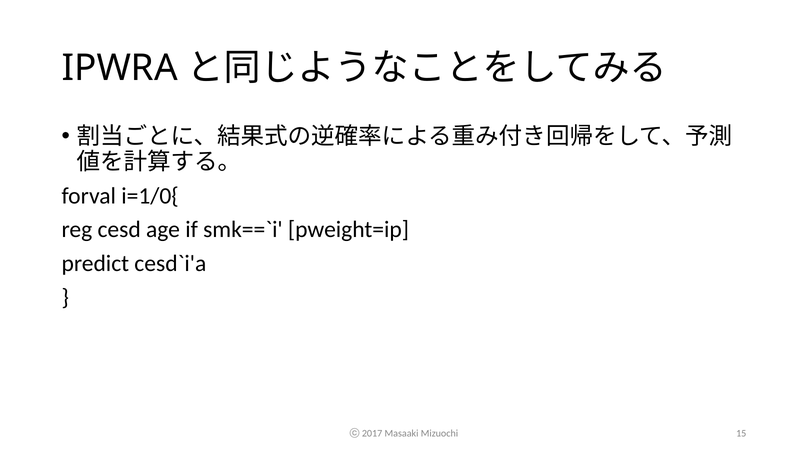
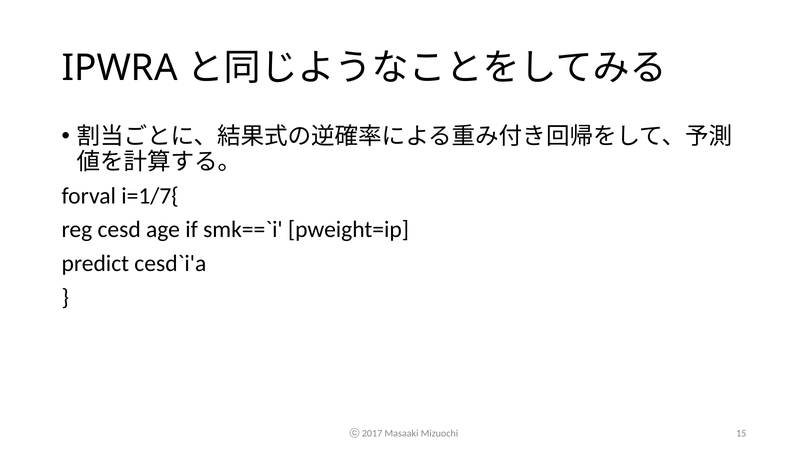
i=1/0{: i=1/0{ -> i=1/7{ (150, 196)
